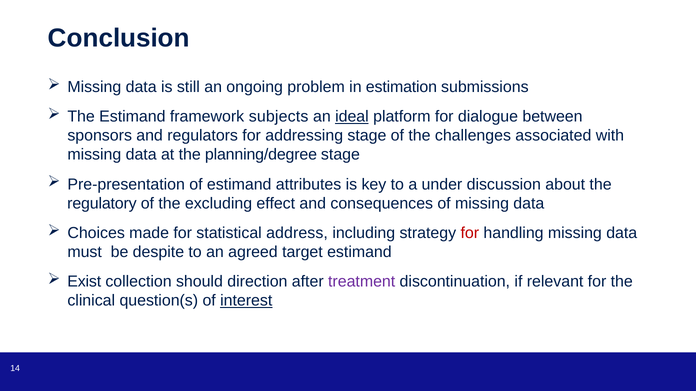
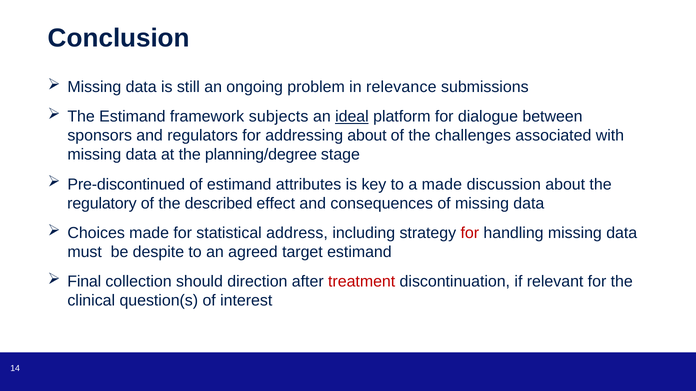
estimation: estimation -> relevance (401, 87)
addressing stage: stage -> about (367, 136)
Pre-presentation: Pre-presentation -> Pre-discontinued (126, 185)
a under: under -> made (442, 185)
excluding: excluding -> described (219, 204)
Exist: Exist -> Final (84, 282)
treatment colour: purple -> red (362, 282)
interest underline: present -> none (246, 301)
